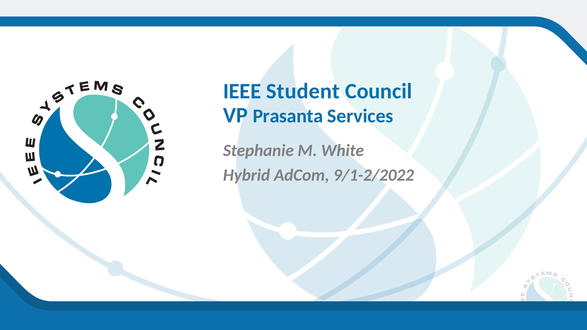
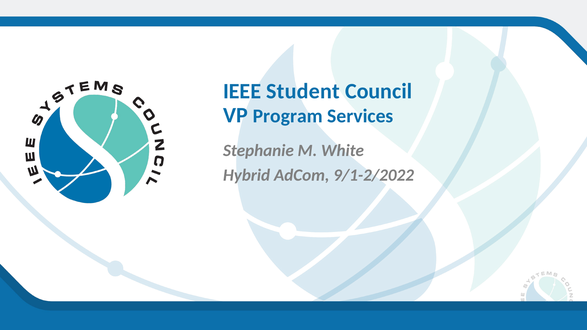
Prasanta: Prasanta -> Program (288, 116)
